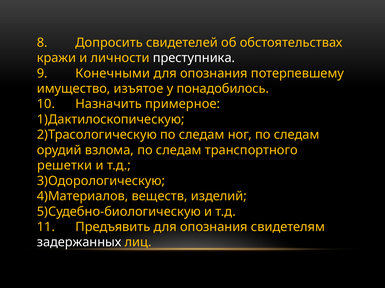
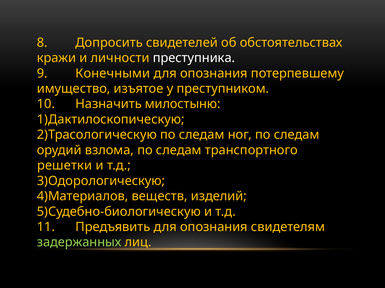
понадобилось: понадобилось -> преступником (223, 89)
примерное: примерное -> милостыню (183, 104)
задержанных colour: white -> light green (79, 243)
